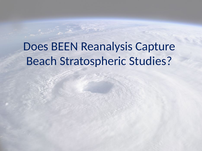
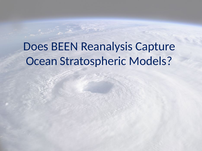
Beach: Beach -> Ocean (42, 61)
Studies: Studies -> Models (151, 61)
